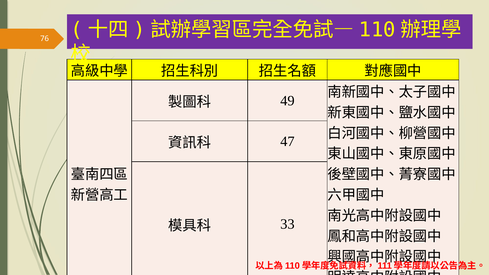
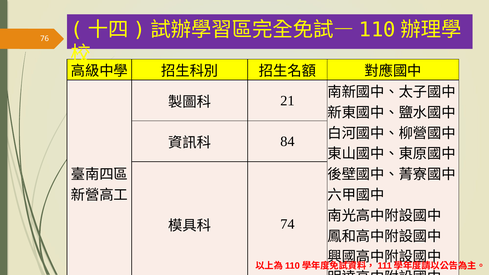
49: 49 -> 21 (287, 101)
47: 47 -> 84 (287, 142)
33: 33 -> 74 (287, 224)
